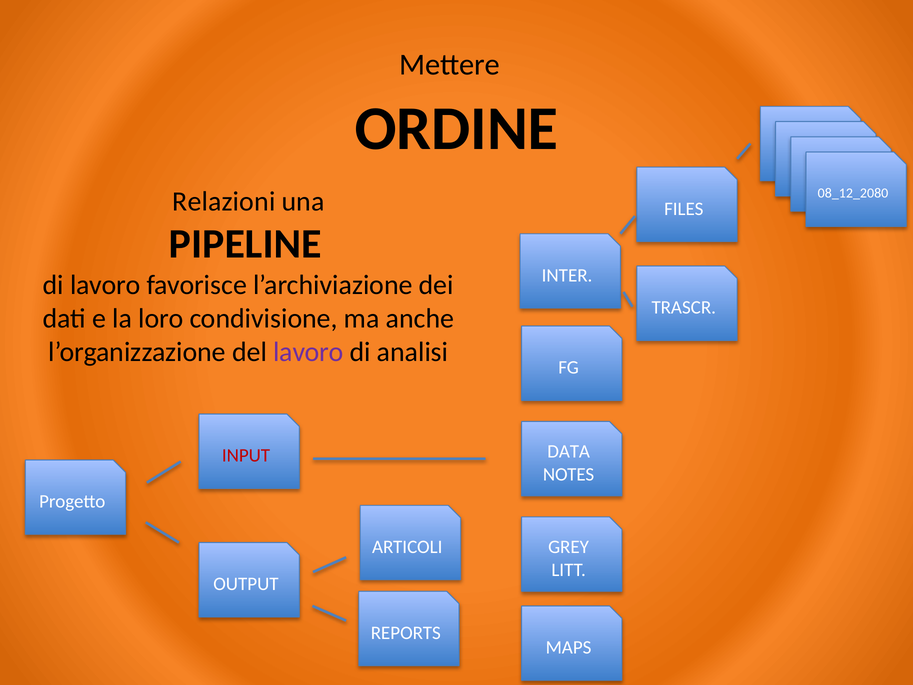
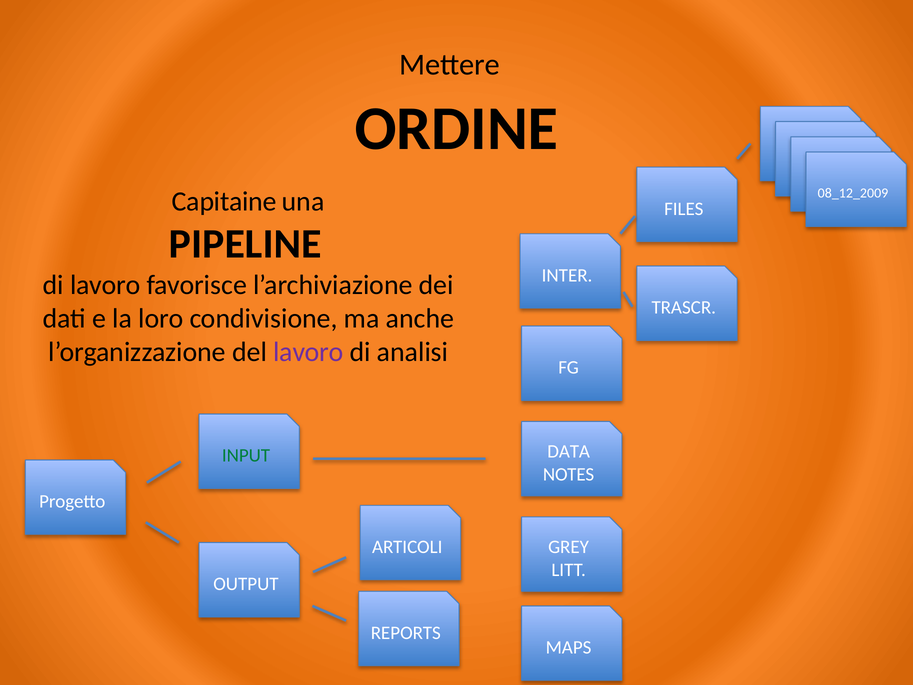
08_12_2080: 08_12_2080 -> 08_12_2009 (853, 193)
Relazioni: Relazioni -> Capitaine (224, 201)
INPUT colour: red -> green (246, 456)
